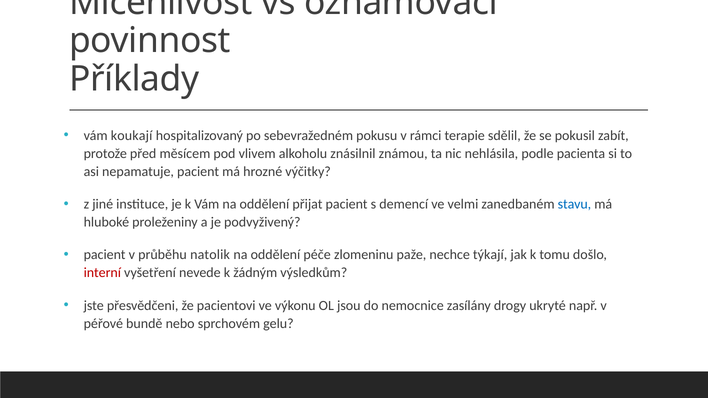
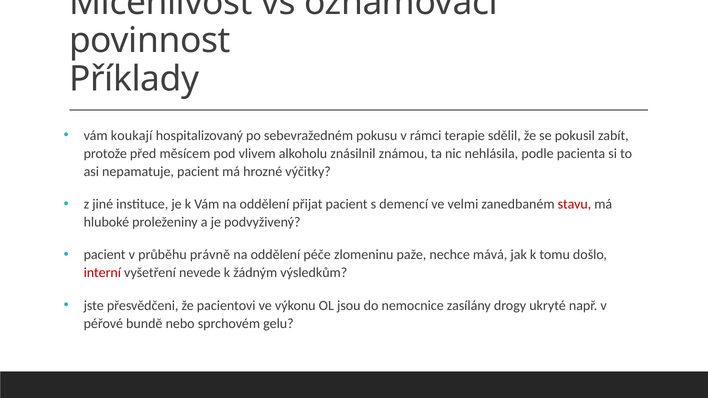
stavu colour: blue -> red (574, 204)
natolik: natolik -> právně (210, 255)
týkají: týkají -> mává (490, 255)
